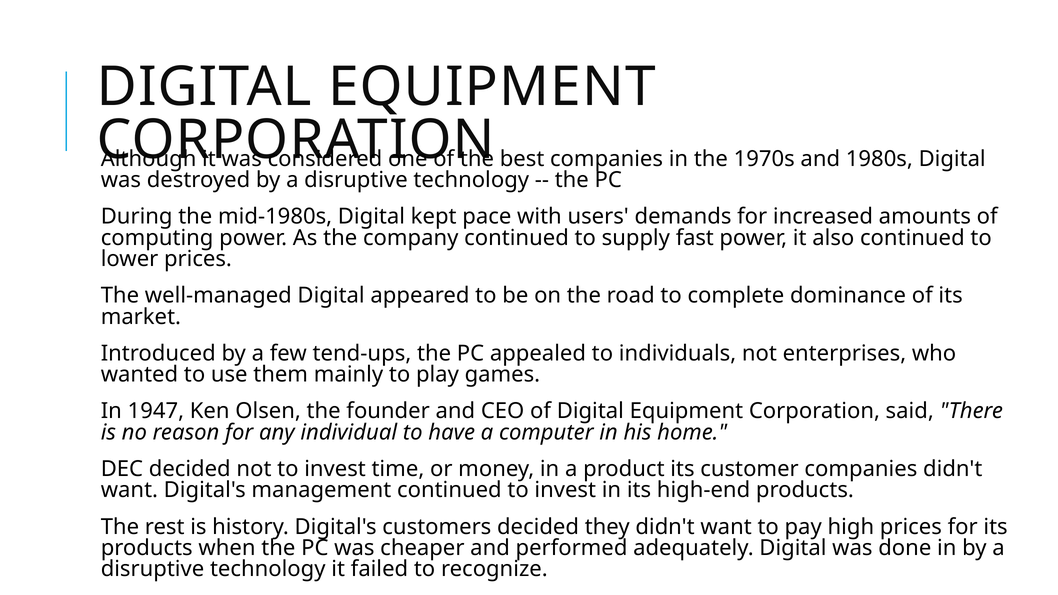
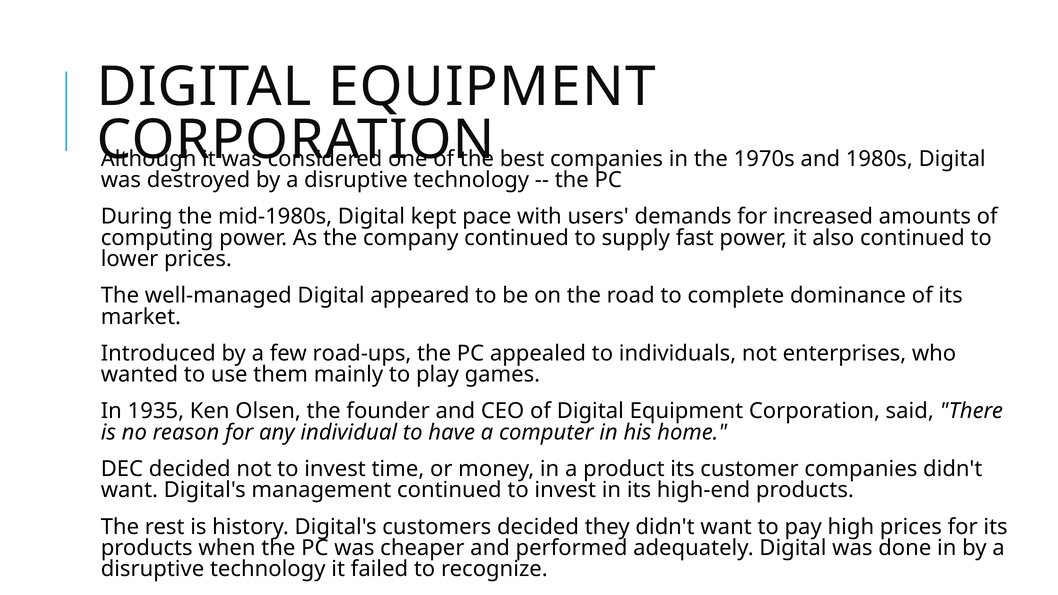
tend-ups: tend-ups -> road-ups (362, 353)
1947: 1947 -> 1935 (156, 411)
